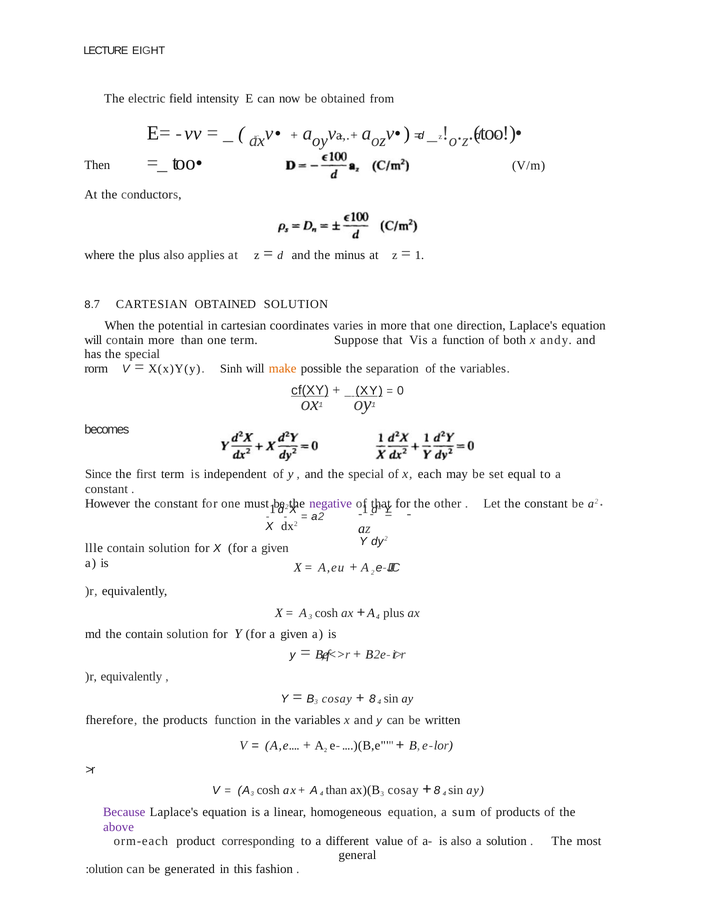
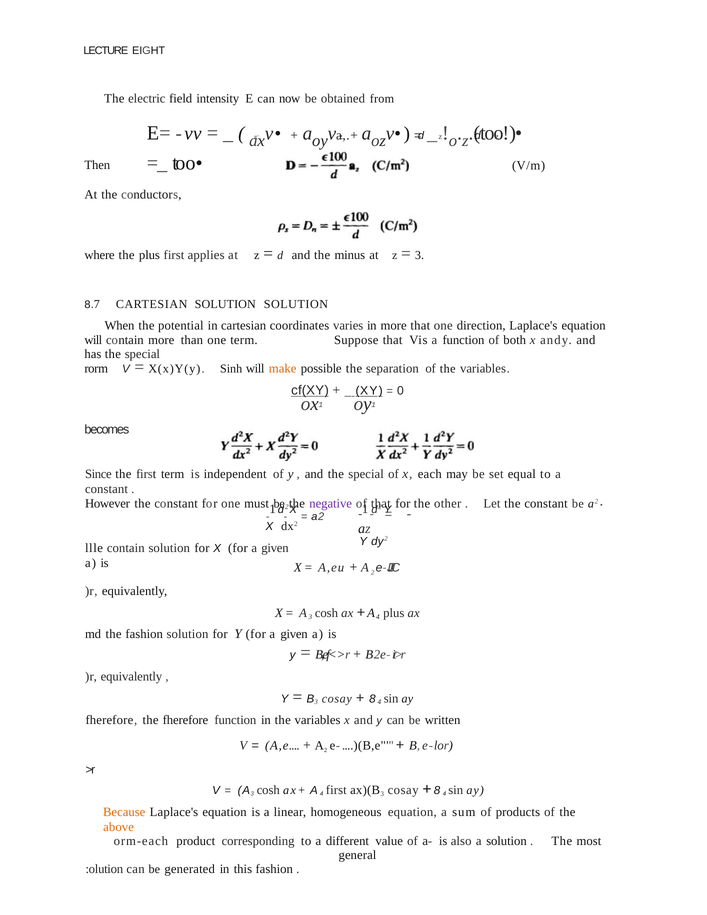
plus also: also -> first (174, 255)
1: 1 -> 3 (420, 255)
CARTESIAN OBTAINED: OBTAINED -> SOLUTION (225, 304)
the contain: contain -> fashion (144, 634)
the products: products -> fherefore (185, 720)
than: than -> first (336, 790)
Because colour: purple -> orange (124, 812)
above colour: purple -> orange (119, 827)
